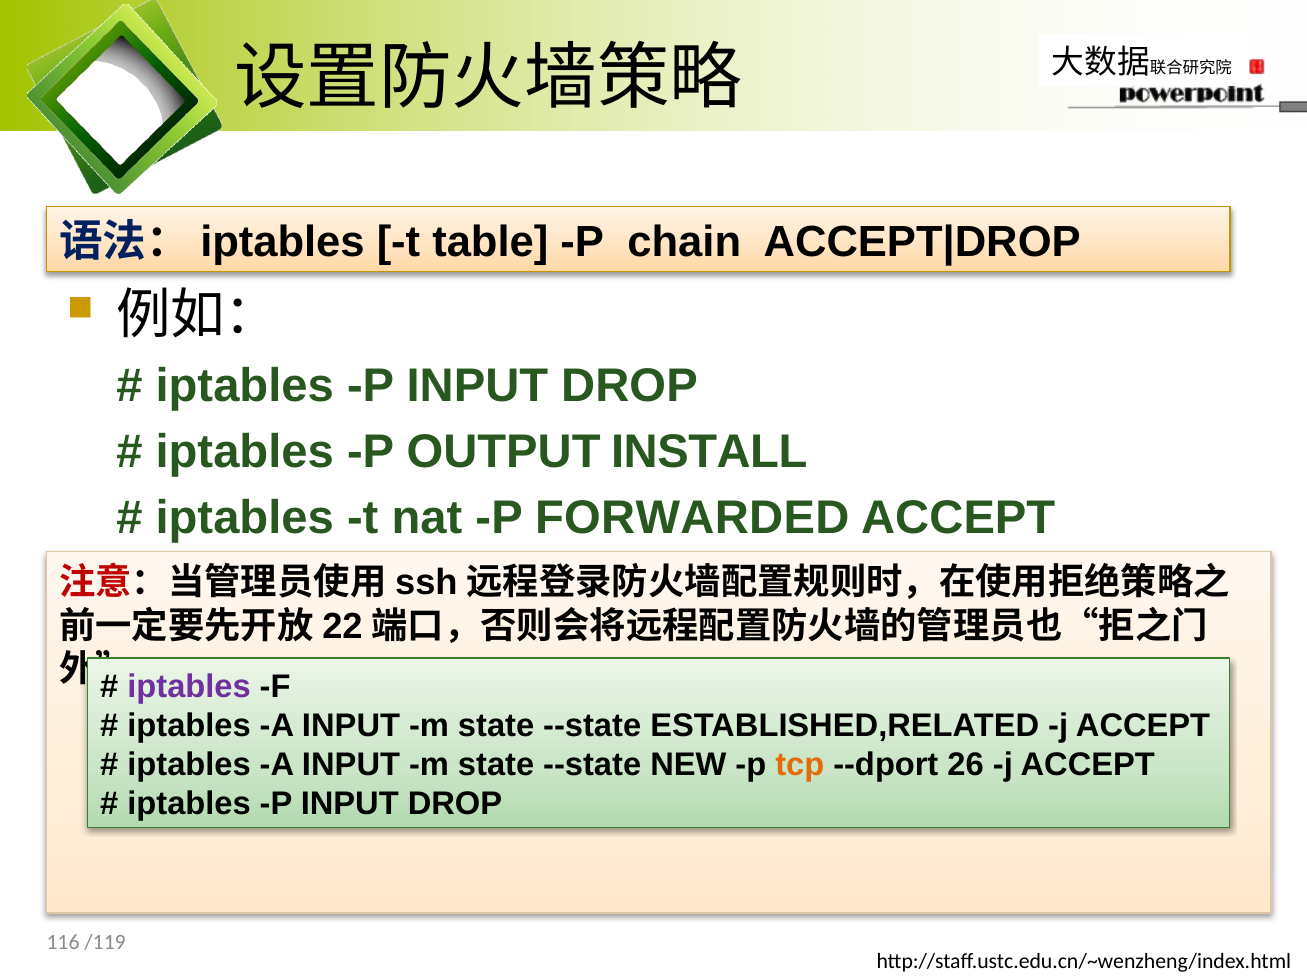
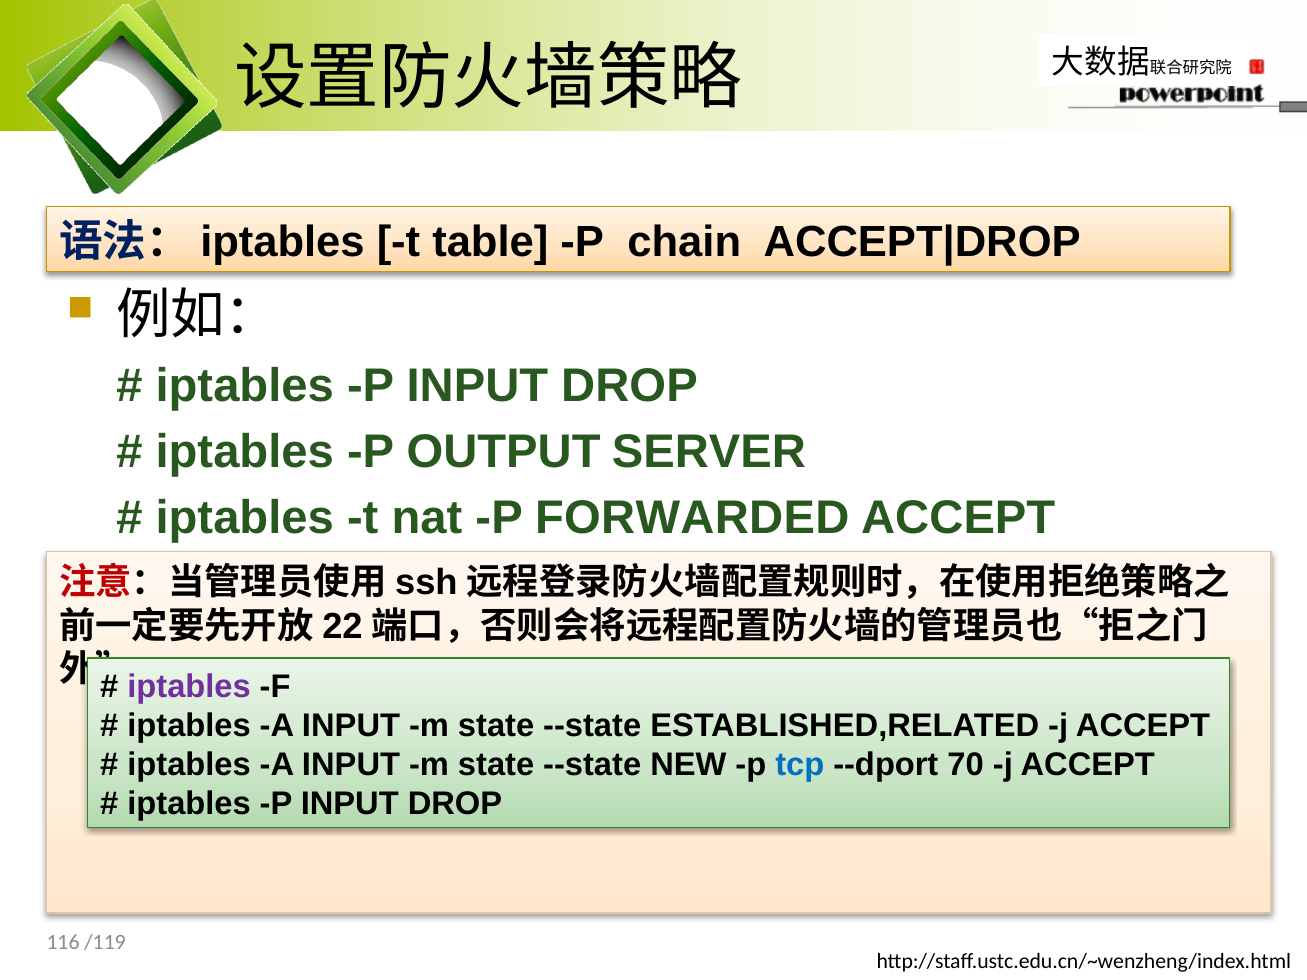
INSTALL: INSTALL -> SERVER (709, 452)
tcp colour: orange -> blue (800, 765)
26: 26 -> 70 (966, 765)
